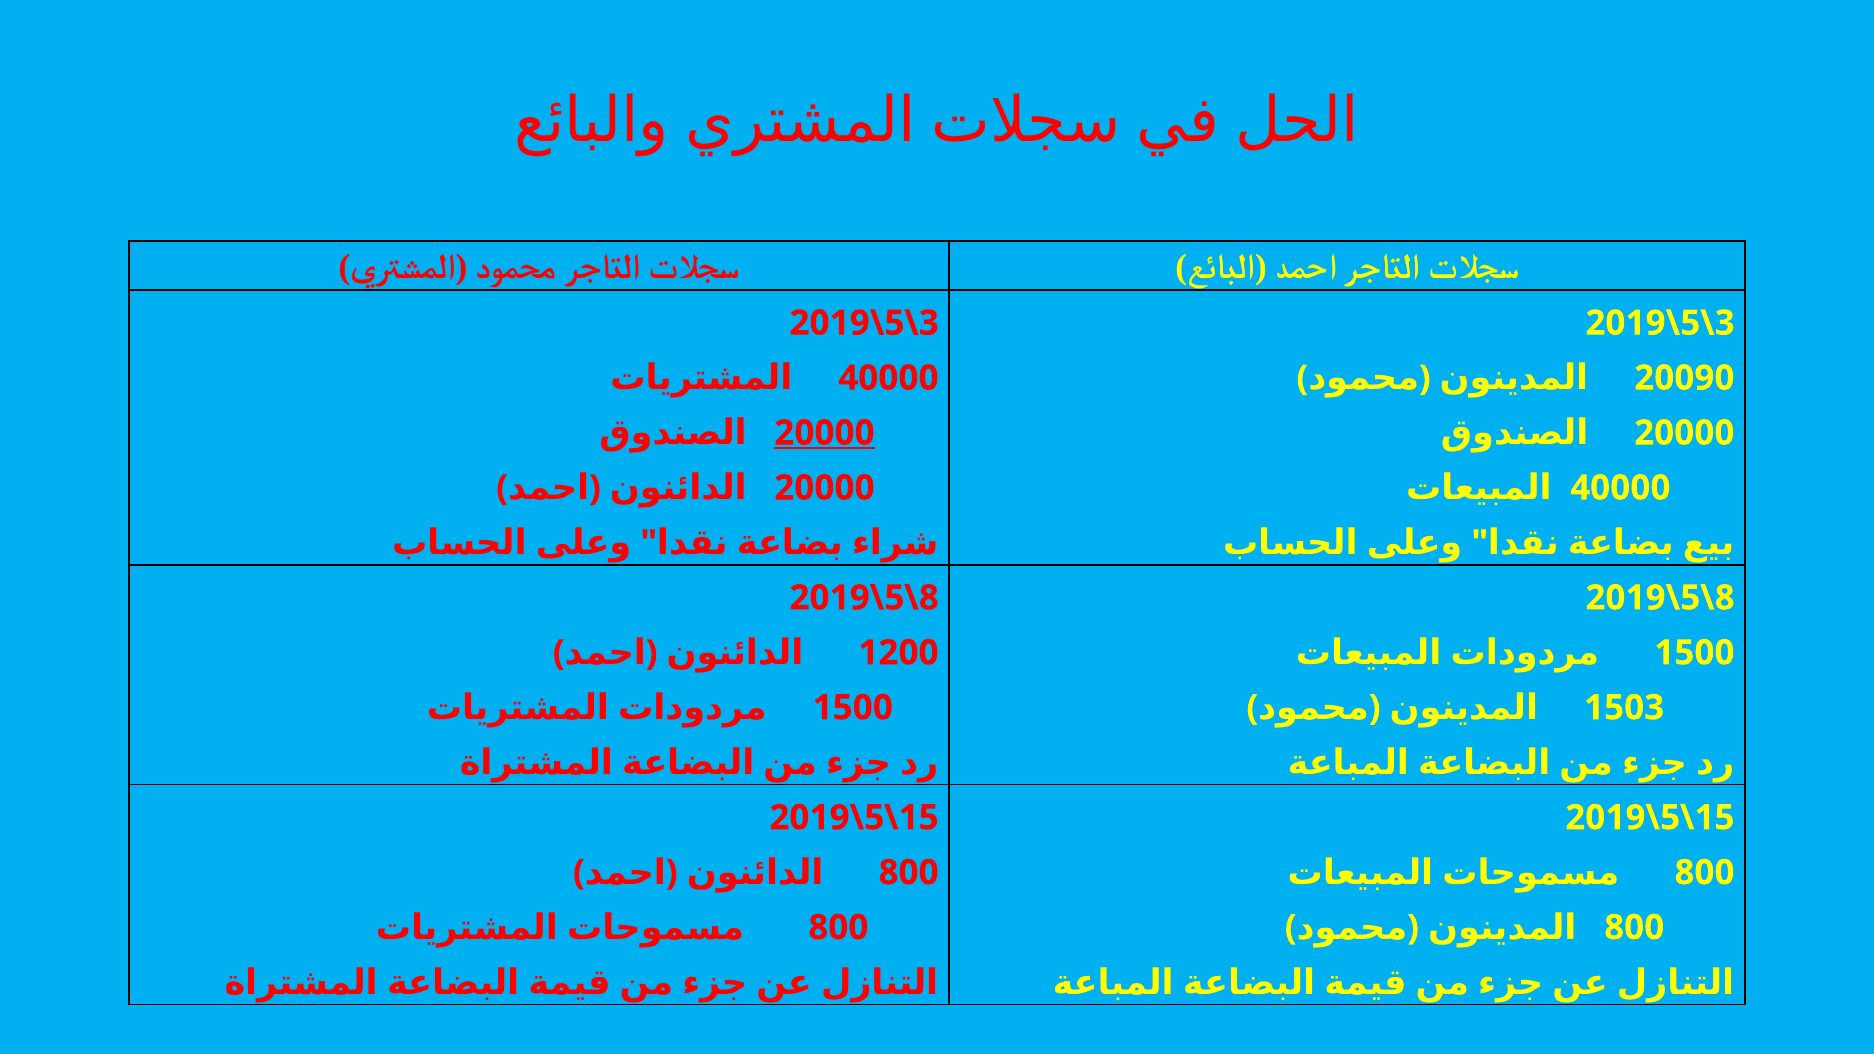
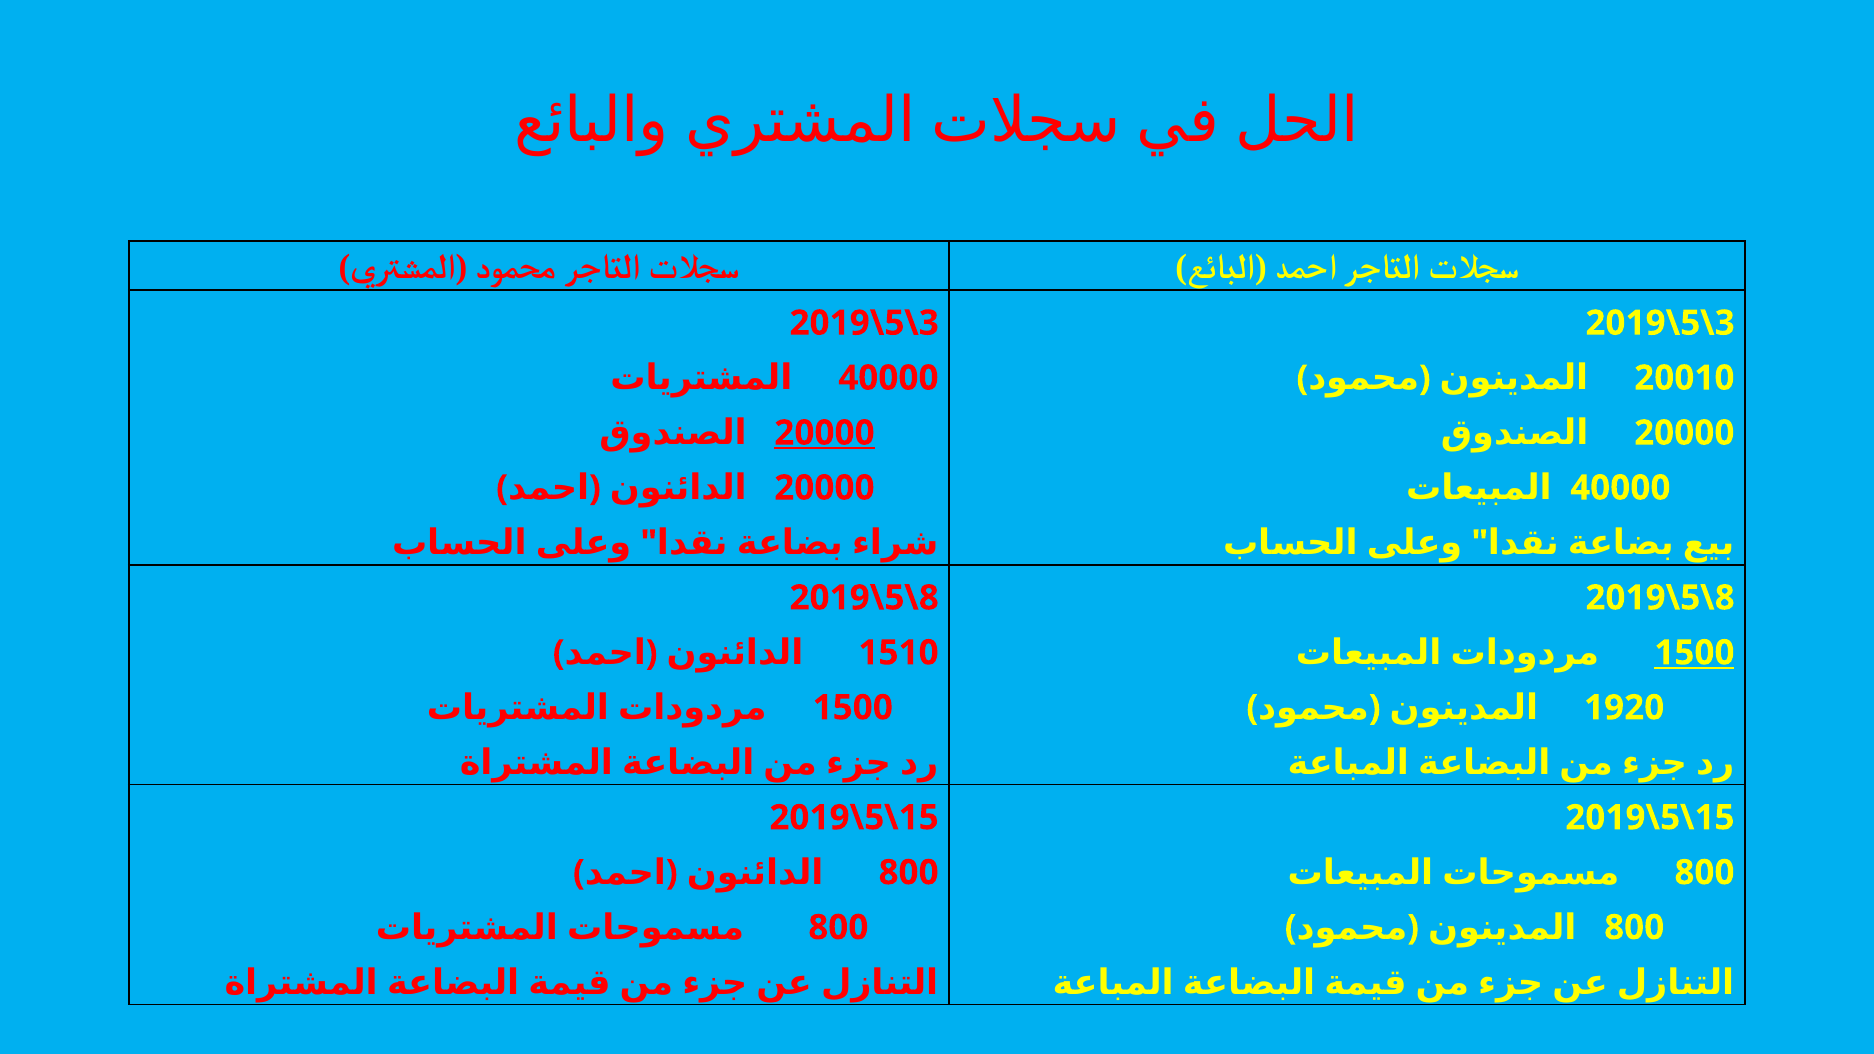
20090: 20090 -> 20010 (1684, 378)
1200: 1200 -> 1510 (899, 653)
1500 underline: none -> present (1694, 653)
1503: 1503 -> 1920 (1624, 708)
